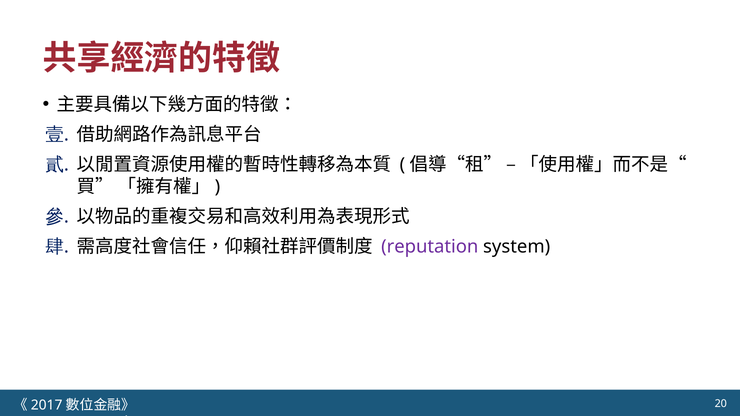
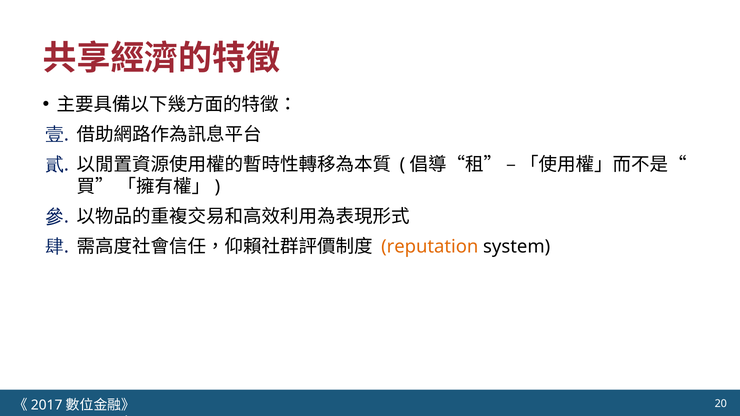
reputation colour: purple -> orange (430, 247)
